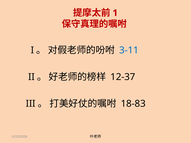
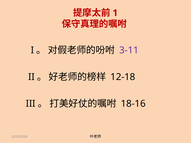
3-11 colour: blue -> purple (129, 50)
12-37: 12-37 -> 12-18 (123, 77)
18-83: 18-83 -> 18-16 (133, 104)
